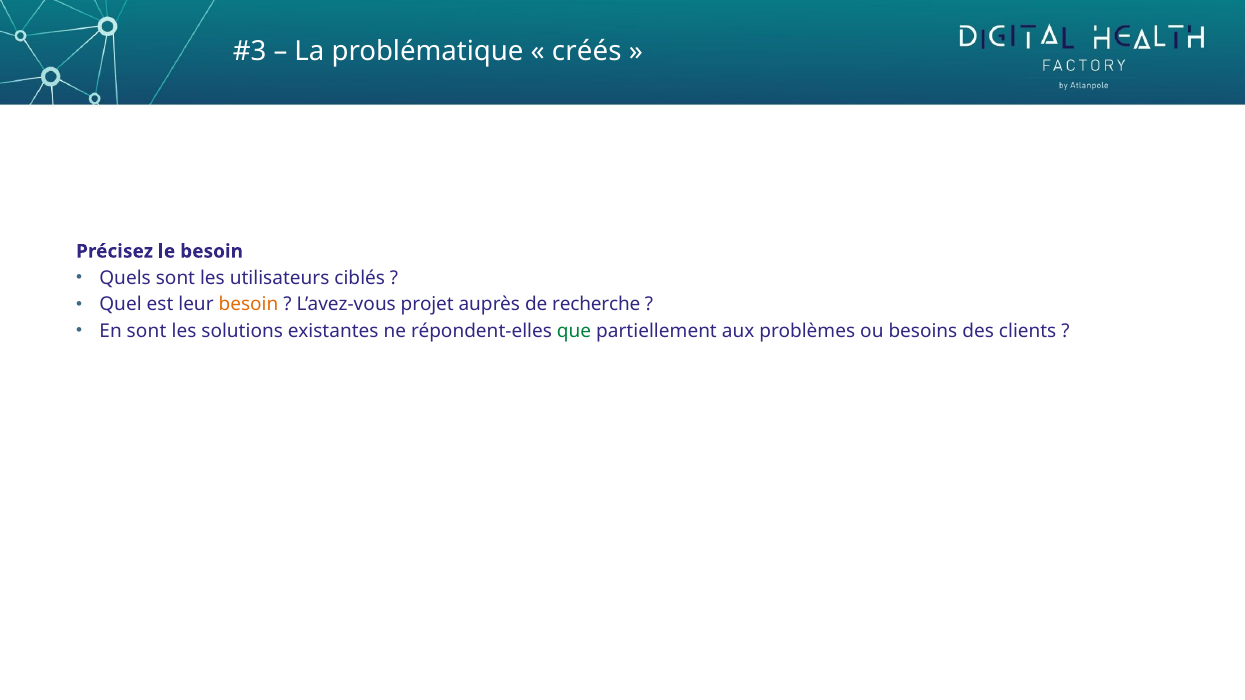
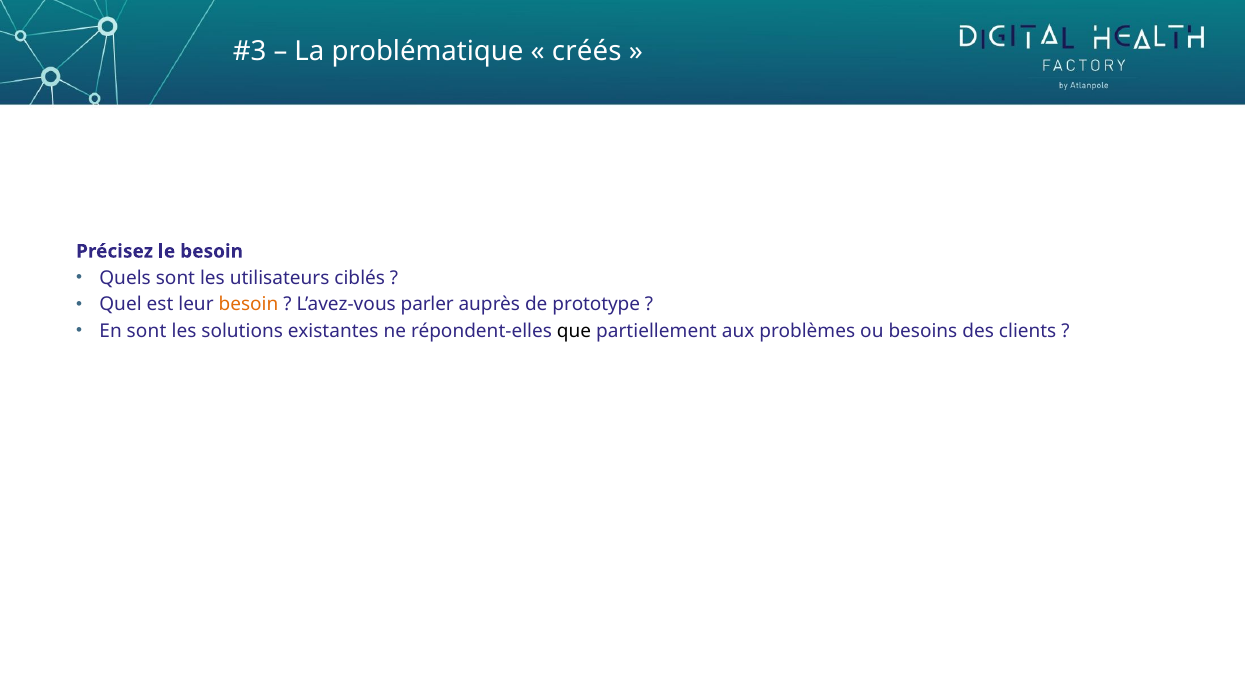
projet: projet -> parler (427, 305)
recherche: recherche -> prototype (596, 305)
que colour: green -> black (574, 331)
